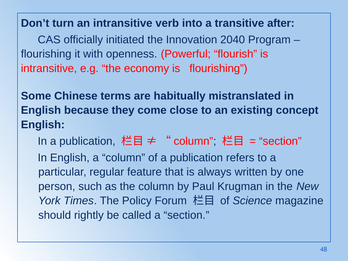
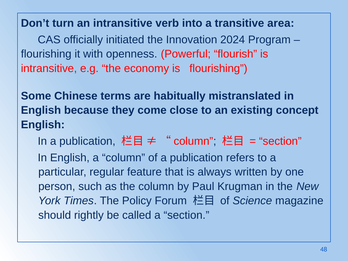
after: after -> area (281, 23)
2040: 2040 -> 2024 (233, 40)
